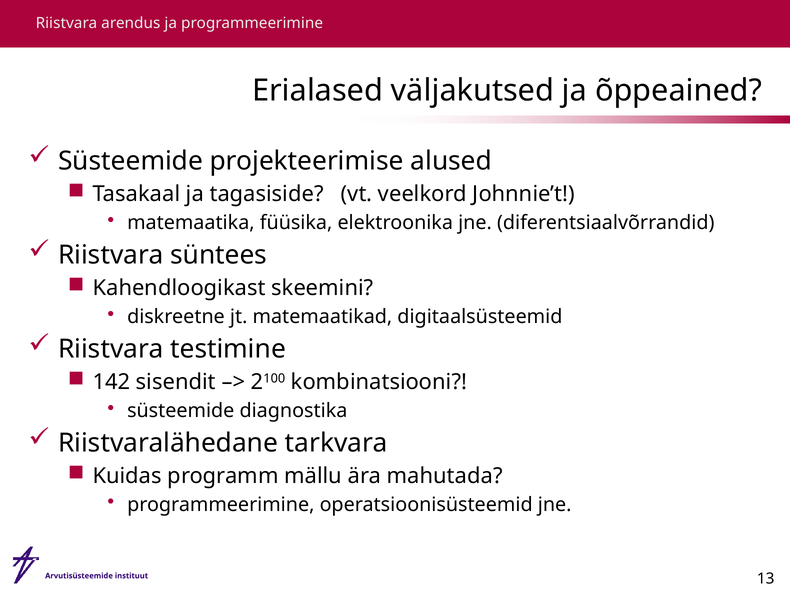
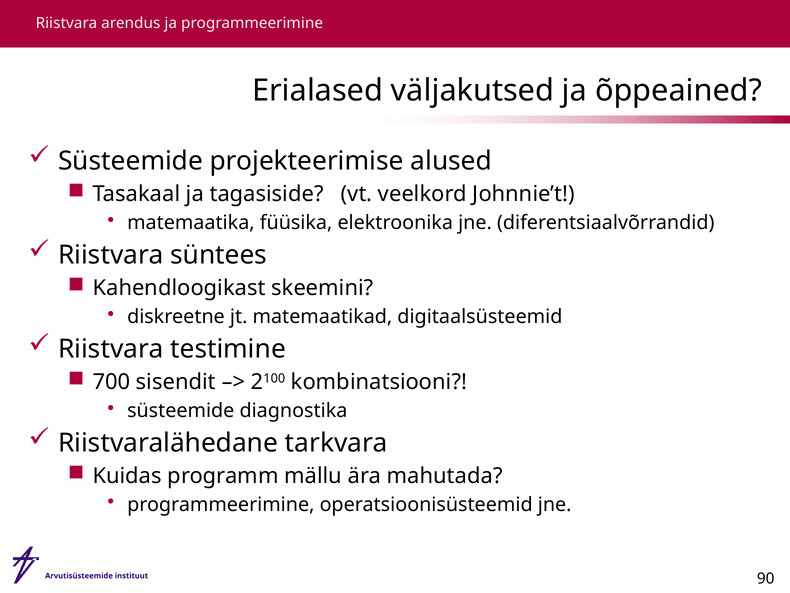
142: 142 -> 700 (111, 382)
13: 13 -> 90 (766, 578)
